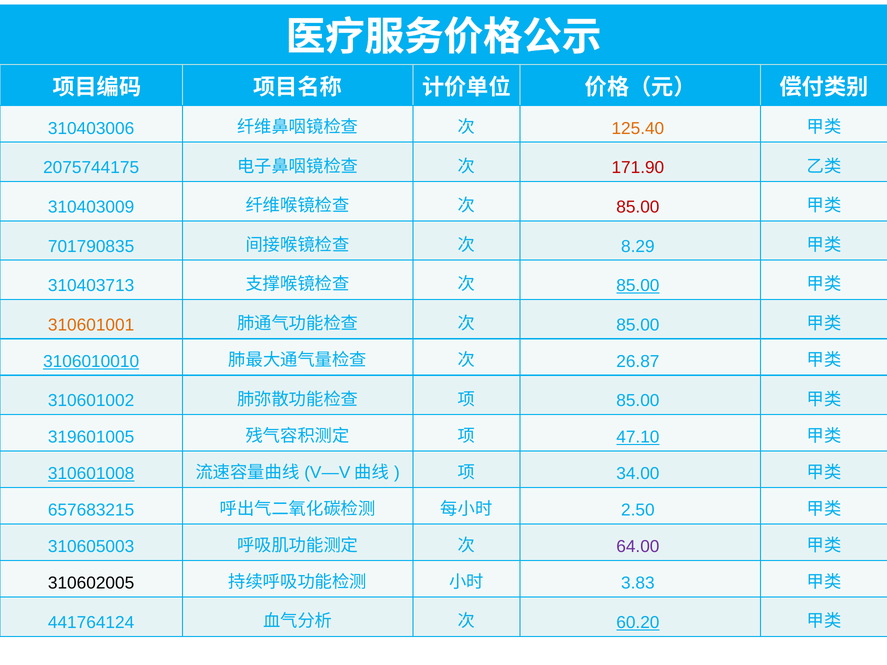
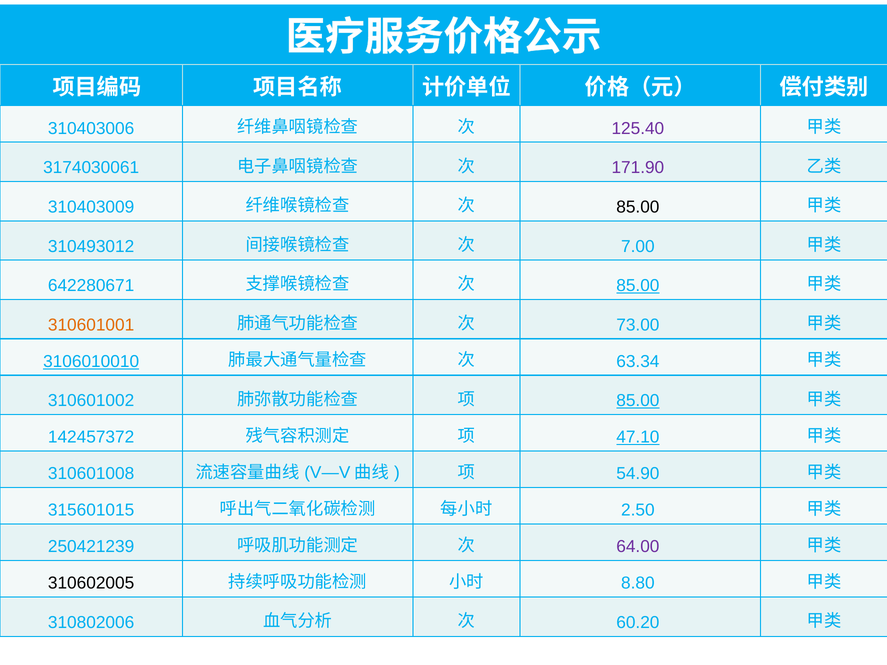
125.40 colour: orange -> purple (638, 128)
2075744175: 2075744175 -> 3174030061 (91, 168)
171.90 colour: red -> purple (638, 168)
85.00 colour: red -> black (638, 207)
701790835: 701790835 -> 310493012 (91, 246)
8.29: 8.29 -> 7.00 (638, 246)
310403713: 310403713 -> 642280671 (91, 286)
85.00: 85.00 -> 73.00 (638, 325)
26.87: 26.87 -> 63.34 (638, 362)
85.00 underline: none -> present (638, 401)
319601005: 319601005 -> 142457372 (91, 437)
310601008 underline: present -> none (91, 474)
34.00: 34.00 -> 54.90 (638, 474)
657683215: 657683215 -> 315601015 (91, 510)
310605003: 310605003 -> 250421239 (91, 547)
3.83: 3.83 -> 8.80 (638, 583)
441764124: 441764124 -> 310802006 (91, 623)
60.20 underline: present -> none (638, 623)
